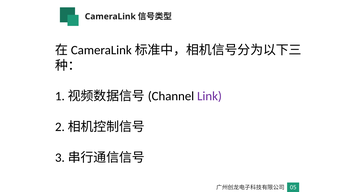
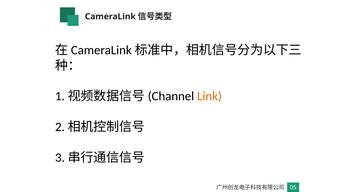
Link colour: purple -> orange (209, 96)
